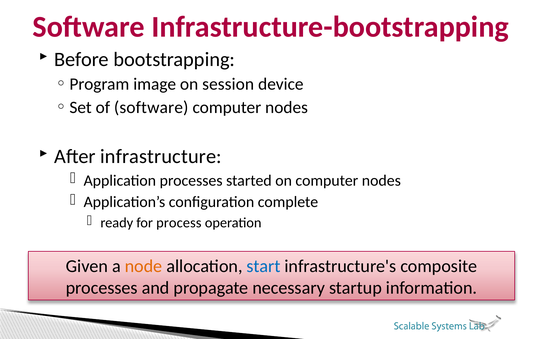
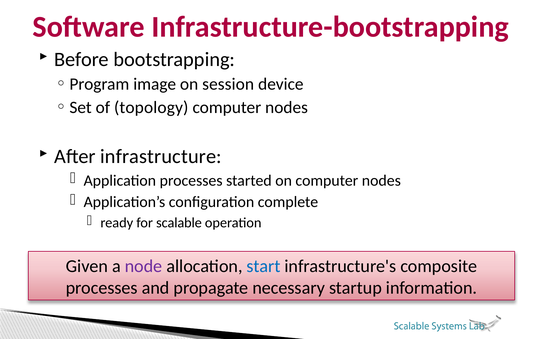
of software: software -> topology (151, 107)
process: process -> scalable (179, 223)
node colour: orange -> purple (144, 266)
